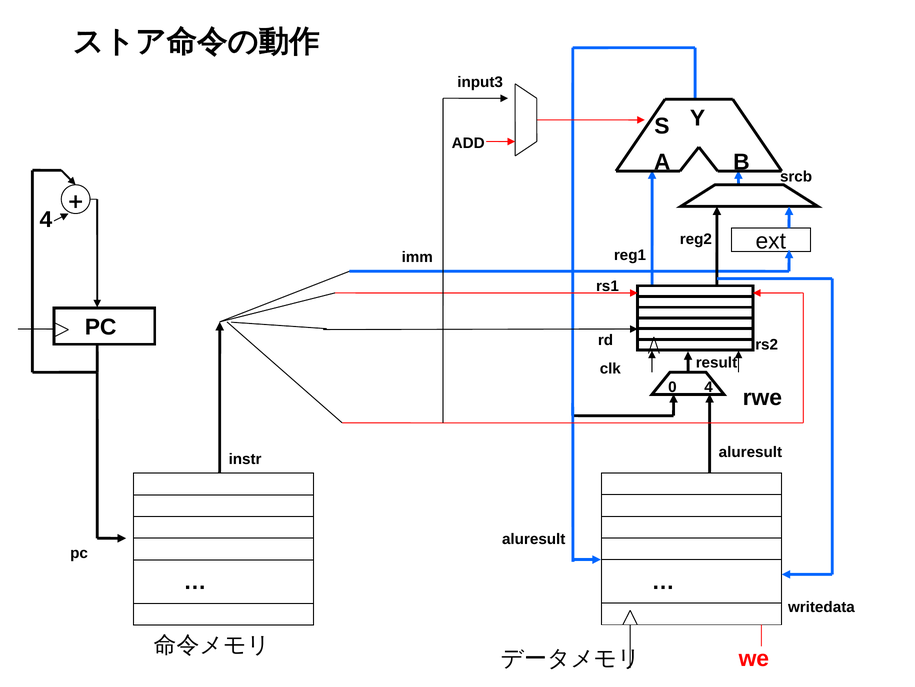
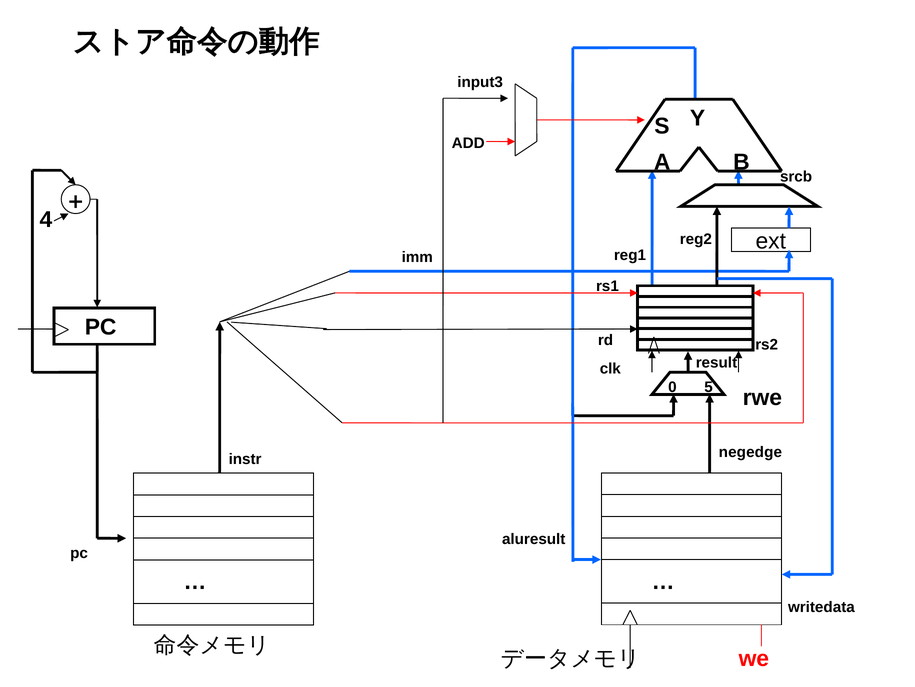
0 4: 4 -> 5 (709, 387)
aluresult: aluresult -> negedge (750, 452)
